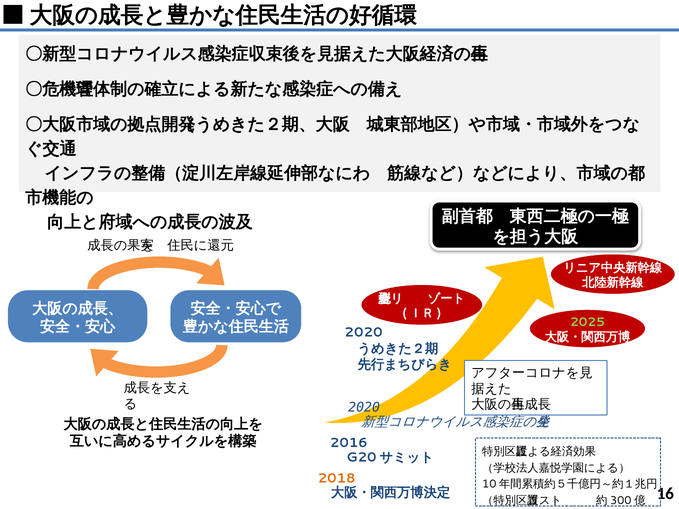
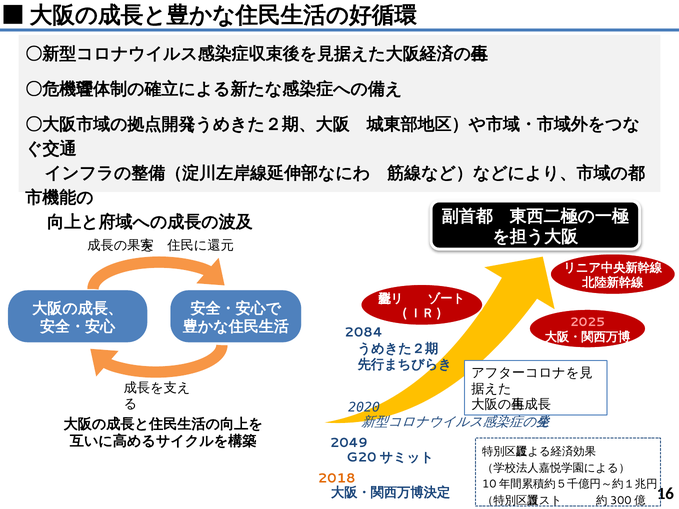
2025 colour: light green -> pink (587, 322)
2020: 2020 -> 2084 (364, 333)
2016: 2016 -> 2049 (349, 443)
